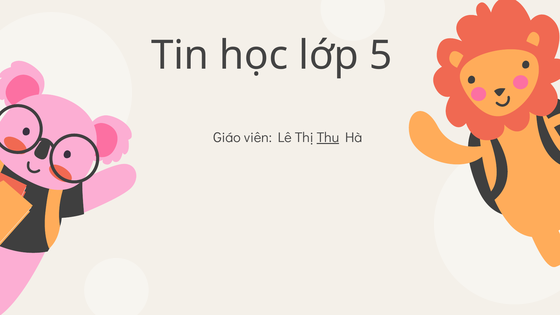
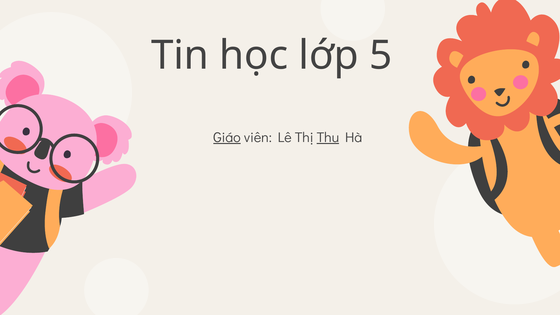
Giáo underline: none -> present (227, 138)
